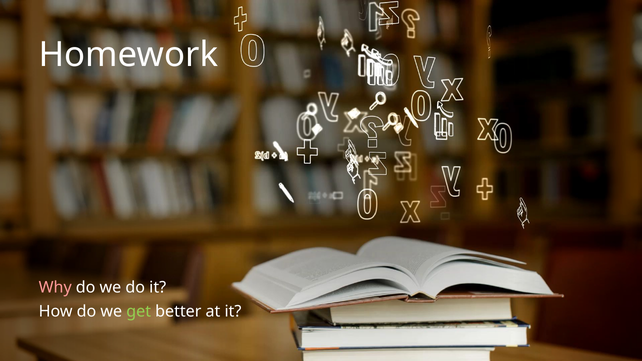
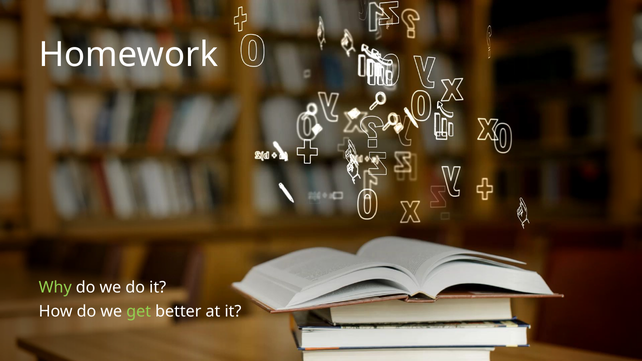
Why colour: pink -> light green (55, 288)
